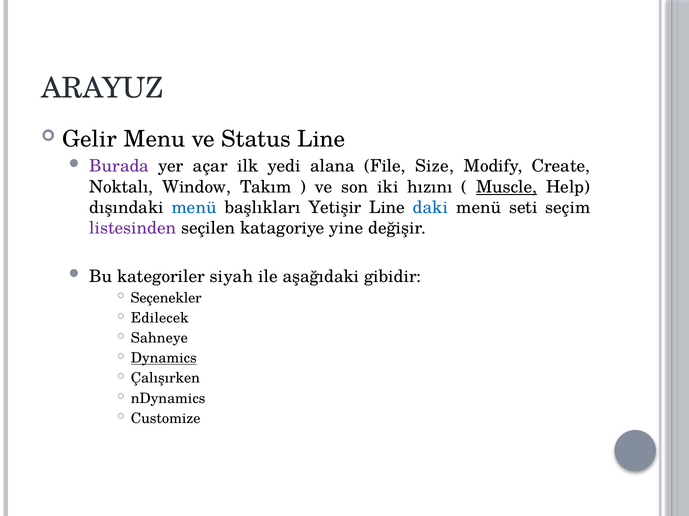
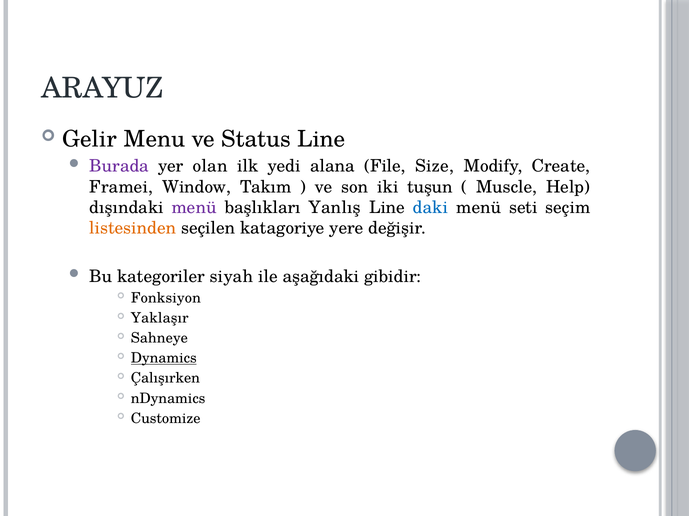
açar: açar -> olan (210, 167)
Noktalı: Noktalı -> Framei (121, 187)
hızını: hızını -> tuşun (430, 187)
Muscle underline: present -> none (507, 187)
menü colour: blue -> purple (194, 208)
Yetişir: Yetişir -> Yanlış (335, 208)
listesinden colour: purple -> orange (133, 229)
yine: yine -> yere (346, 229)
Seçenekler: Seçenekler -> Fonksiyon (166, 298)
Edilecek: Edilecek -> Yaklaşır (160, 318)
